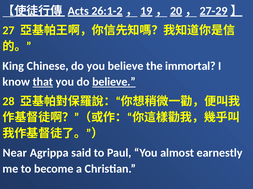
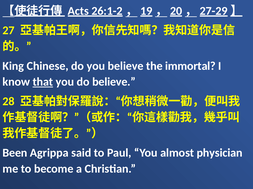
believe underline: present -> none (114, 82)
Near: Near -> Been (15, 153)
earnestly: earnestly -> physician (220, 153)
